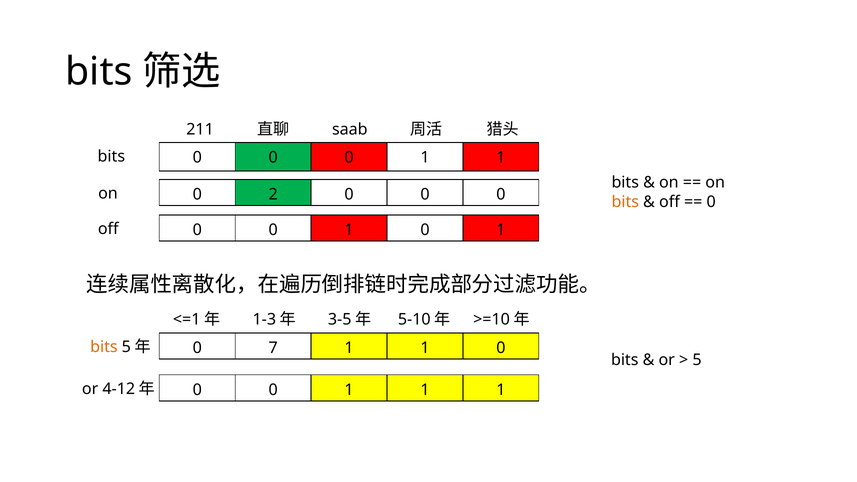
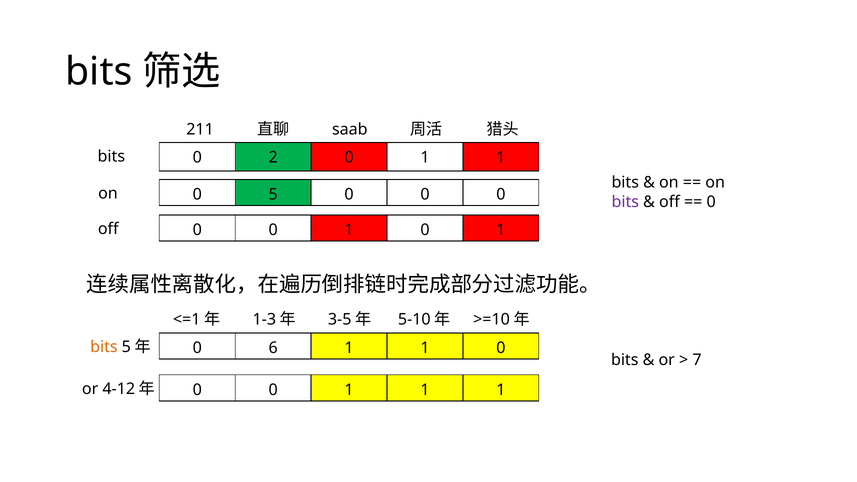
0: 0 -> 2 (273, 158)
2: 2 -> 5 (273, 194)
bits colour: orange -> purple (625, 202)
7: 7 -> 6 (273, 348)
5: 5 -> 7 (697, 360)
